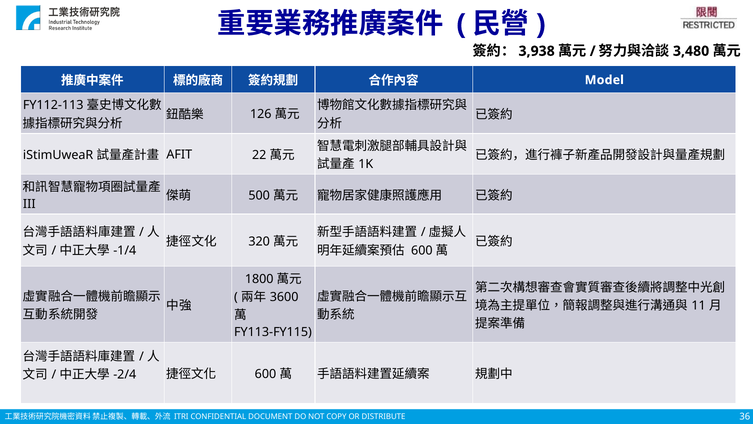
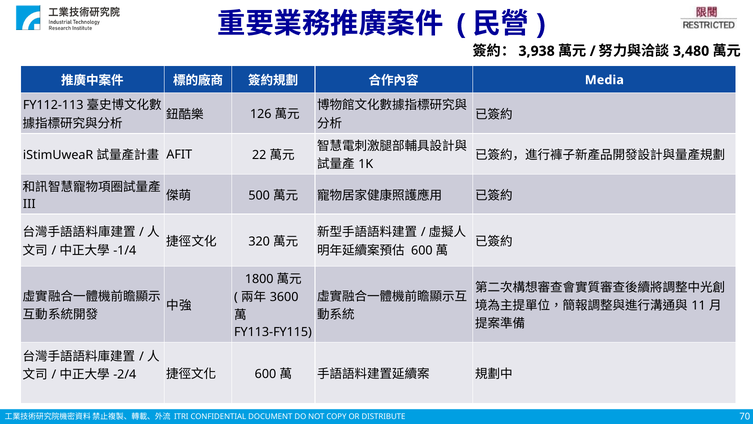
Model: Model -> Media (604, 80)
36: 36 -> 70 (745, 416)
